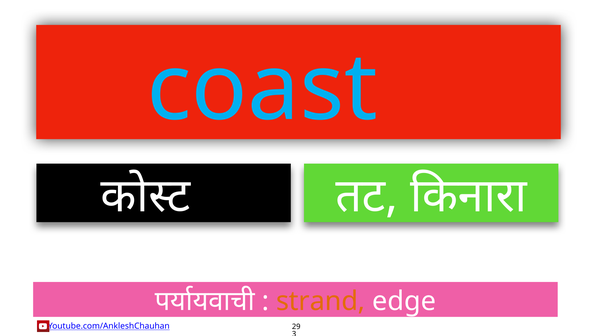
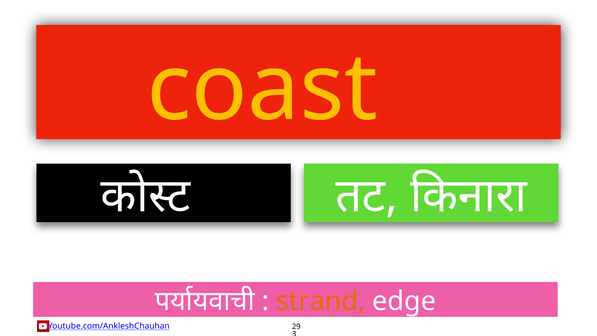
coast colour: light blue -> yellow (262, 89)
